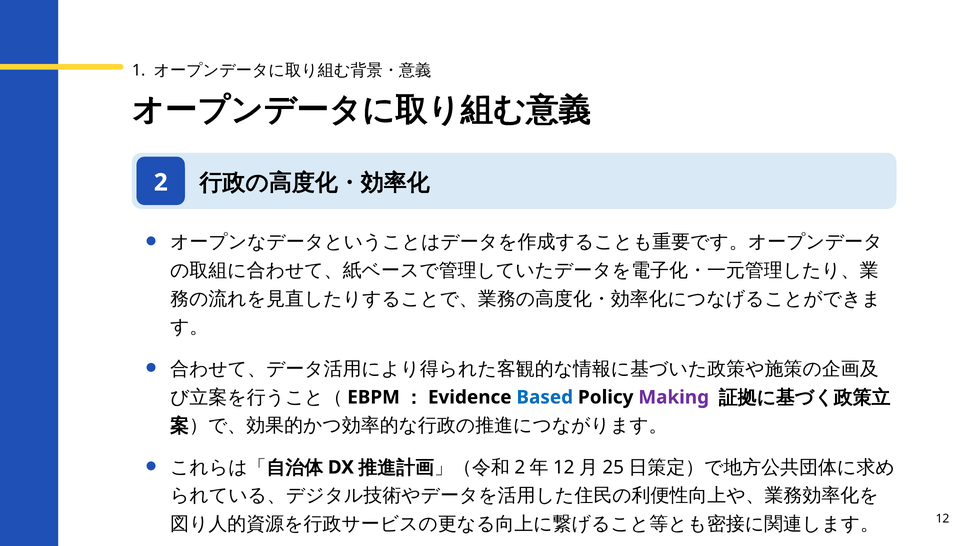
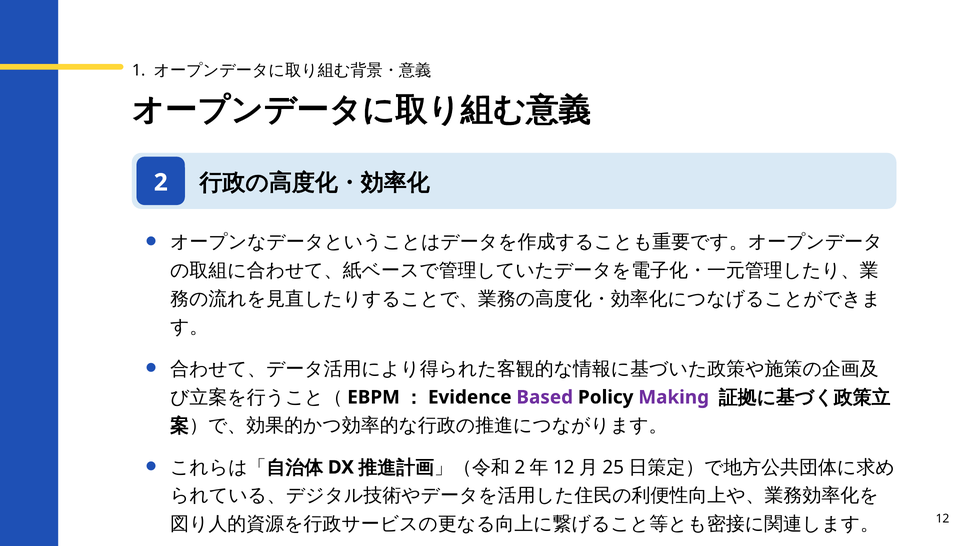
Based colour: blue -> purple (545, 397)
